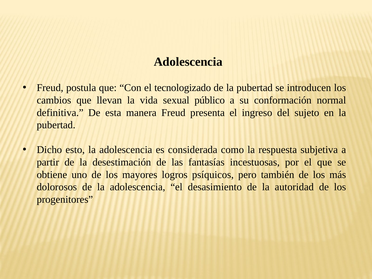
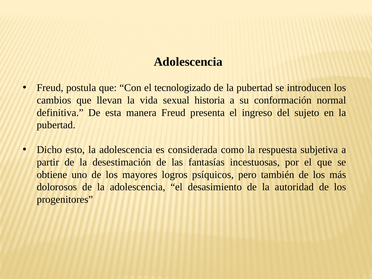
público: público -> historia (210, 100)
